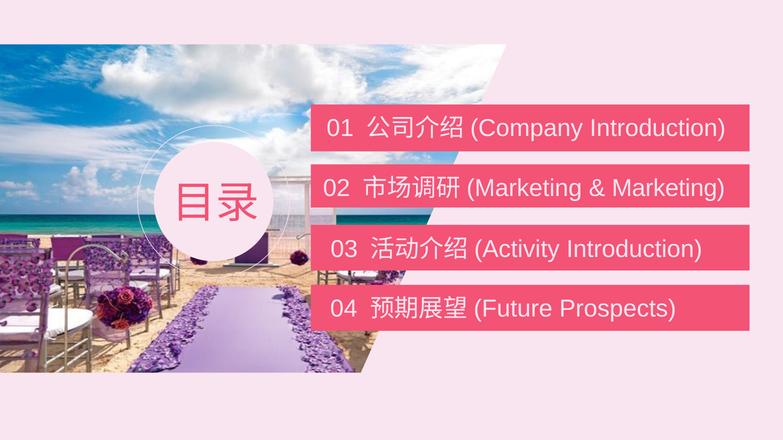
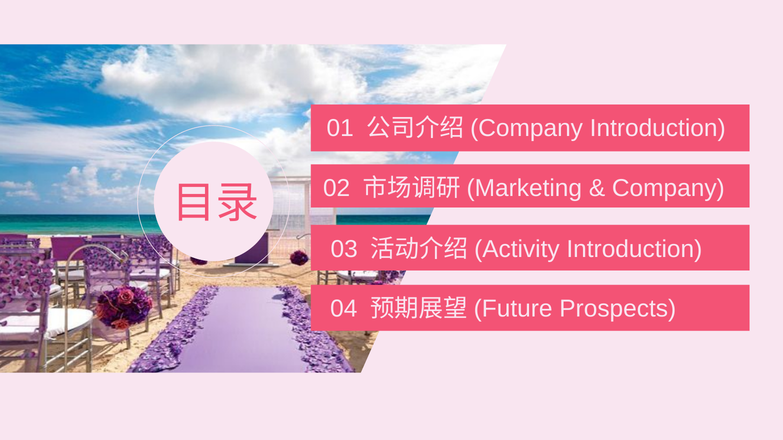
Marketing: Marketing -> Company (668, 188)
